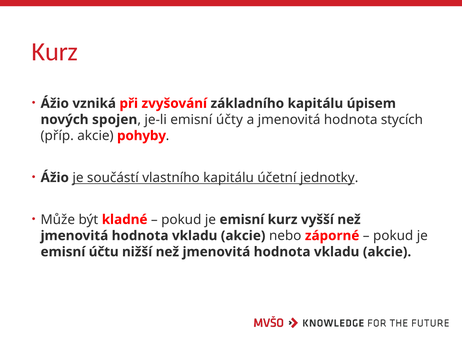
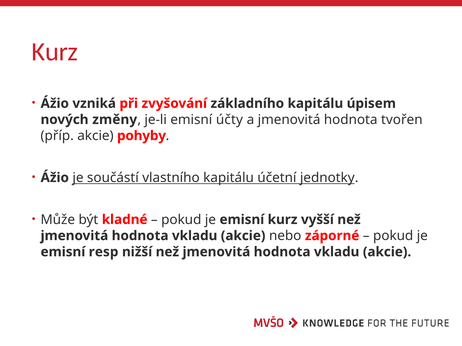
spojen: spojen -> změny (115, 120)
stycích: stycích -> tvořen (402, 120)
účtu: účtu -> resp (104, 252)
